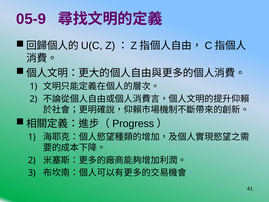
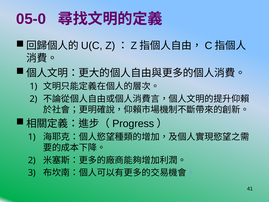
05-9: 05-9 -> 05-0 (31, 19)
